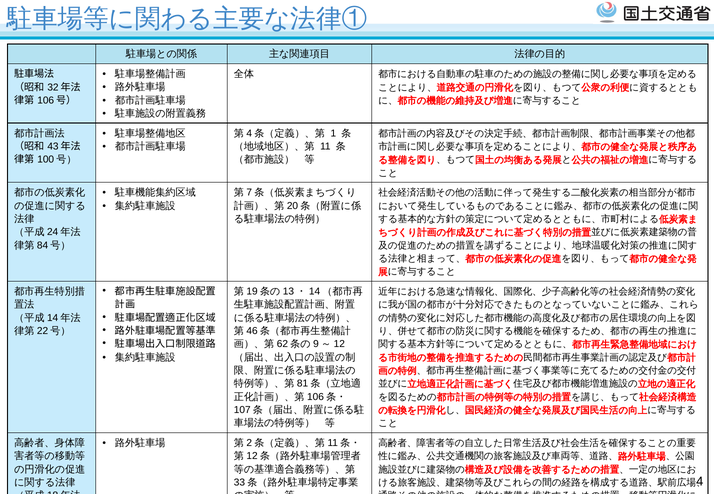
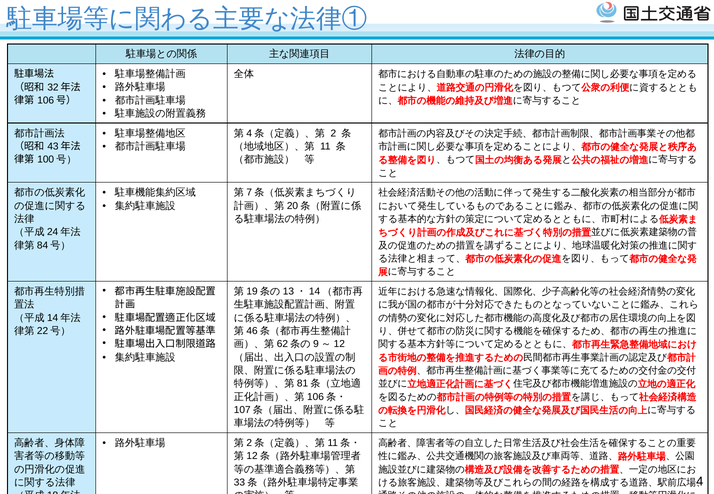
1: 1 -> 2 (333, 133)
